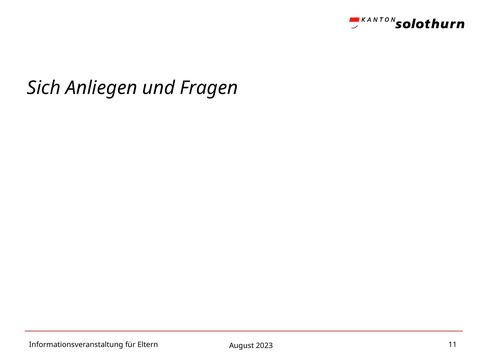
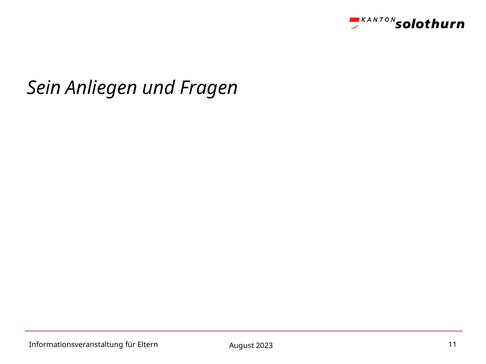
Sich: Sich -> Sein (44, 88)
